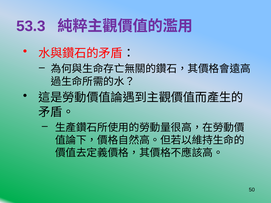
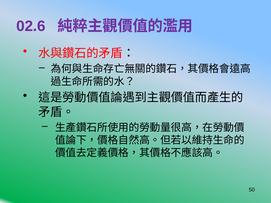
53.3: 53.3 -> 02.6 (31, 26)
